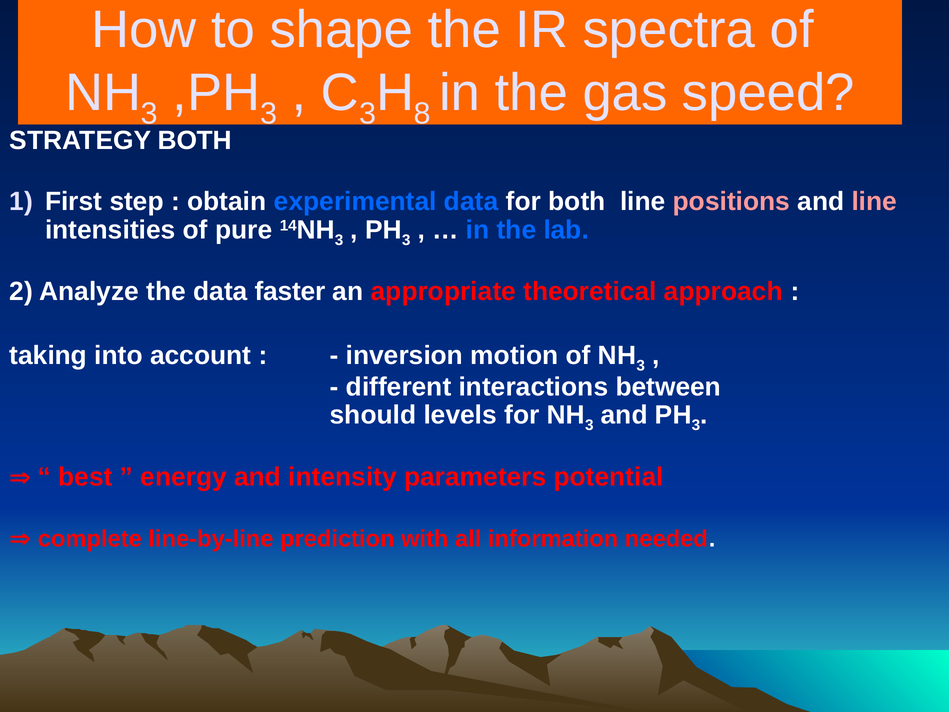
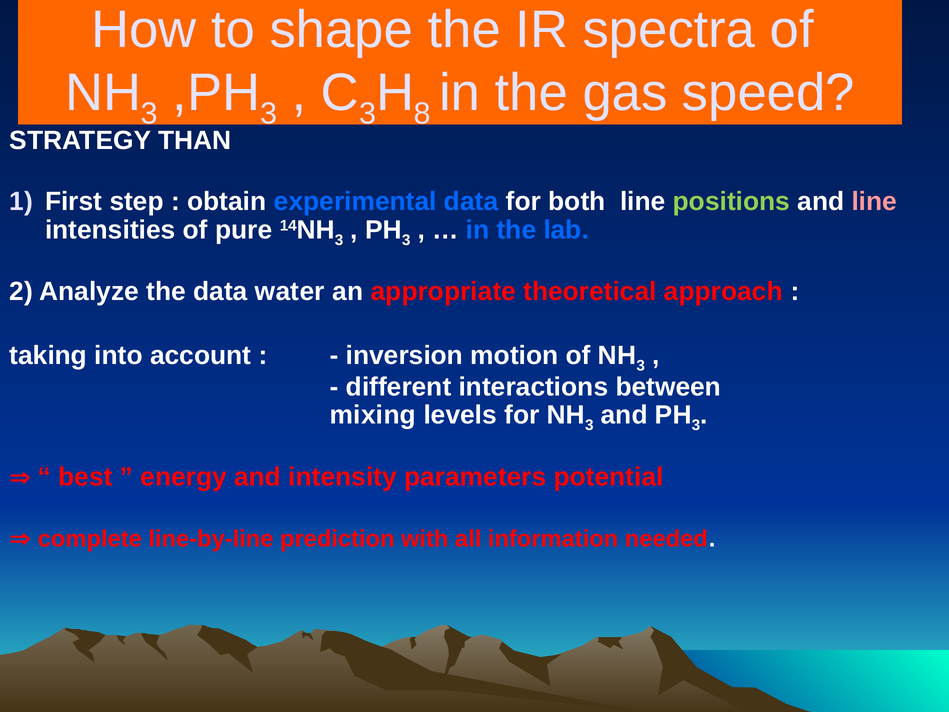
STRATEGY BOTH: BOTH -> THAN (195, 141)
positions colour: pink -> light green (731, 202)
faster: faster -> water (290, 292)
should: should -> mixing (373, 415)
